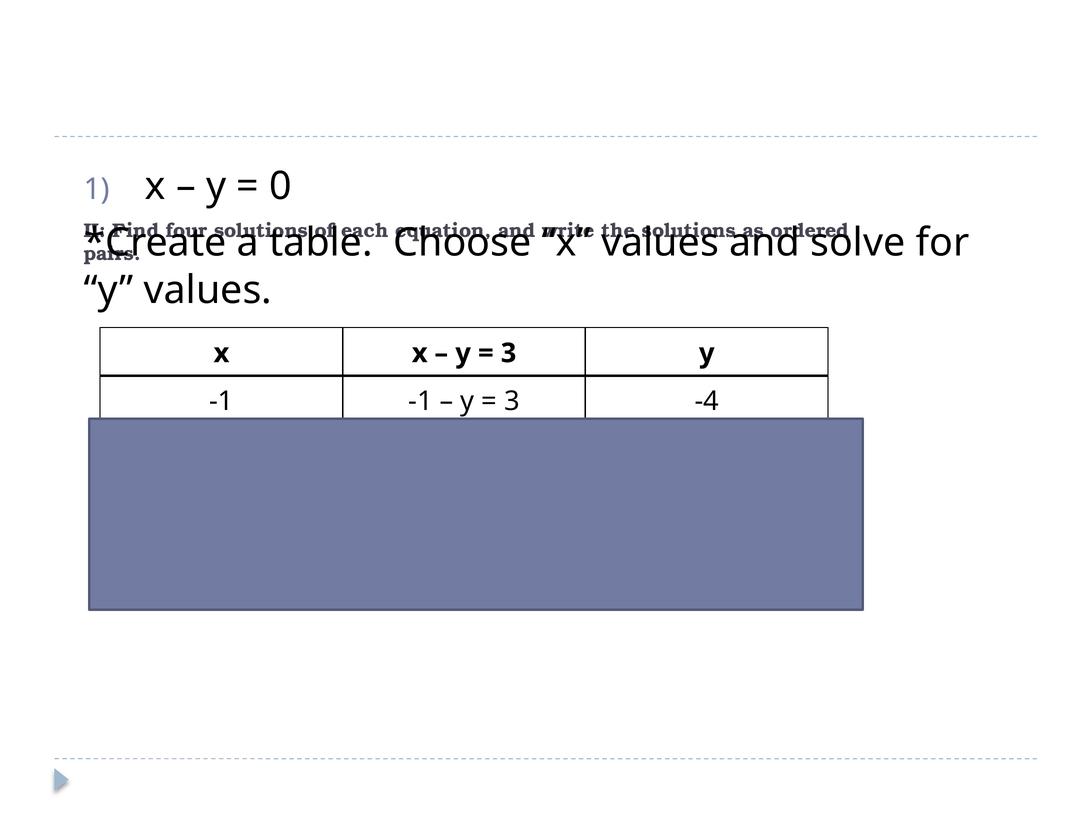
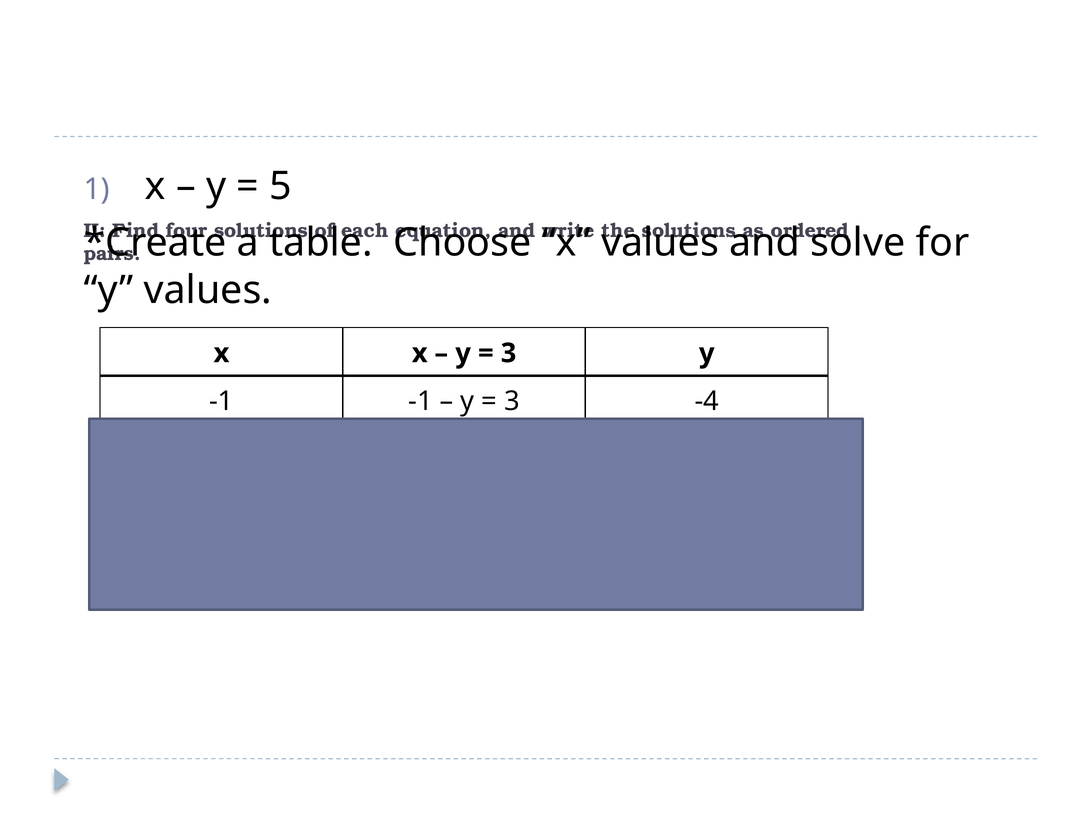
0: 0 -> 5 (280, 186)
